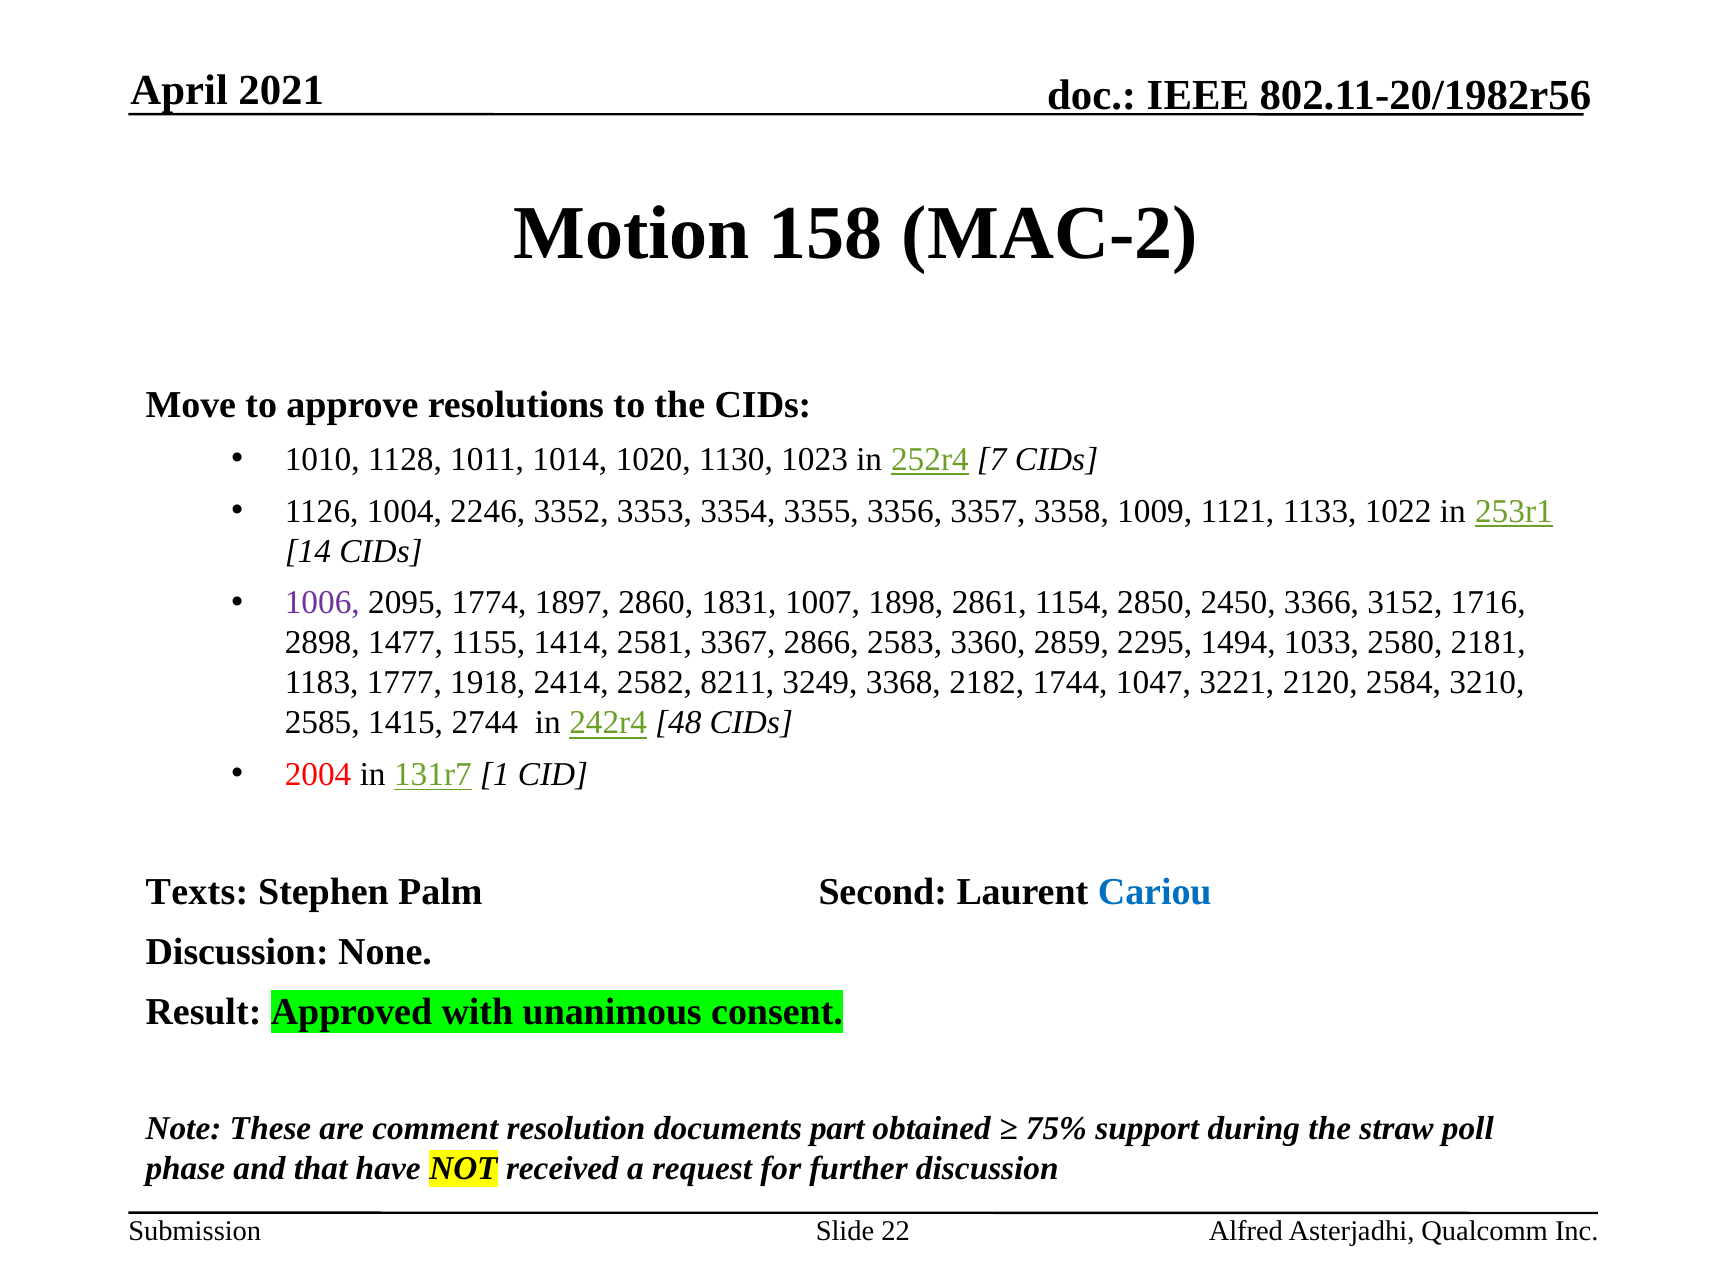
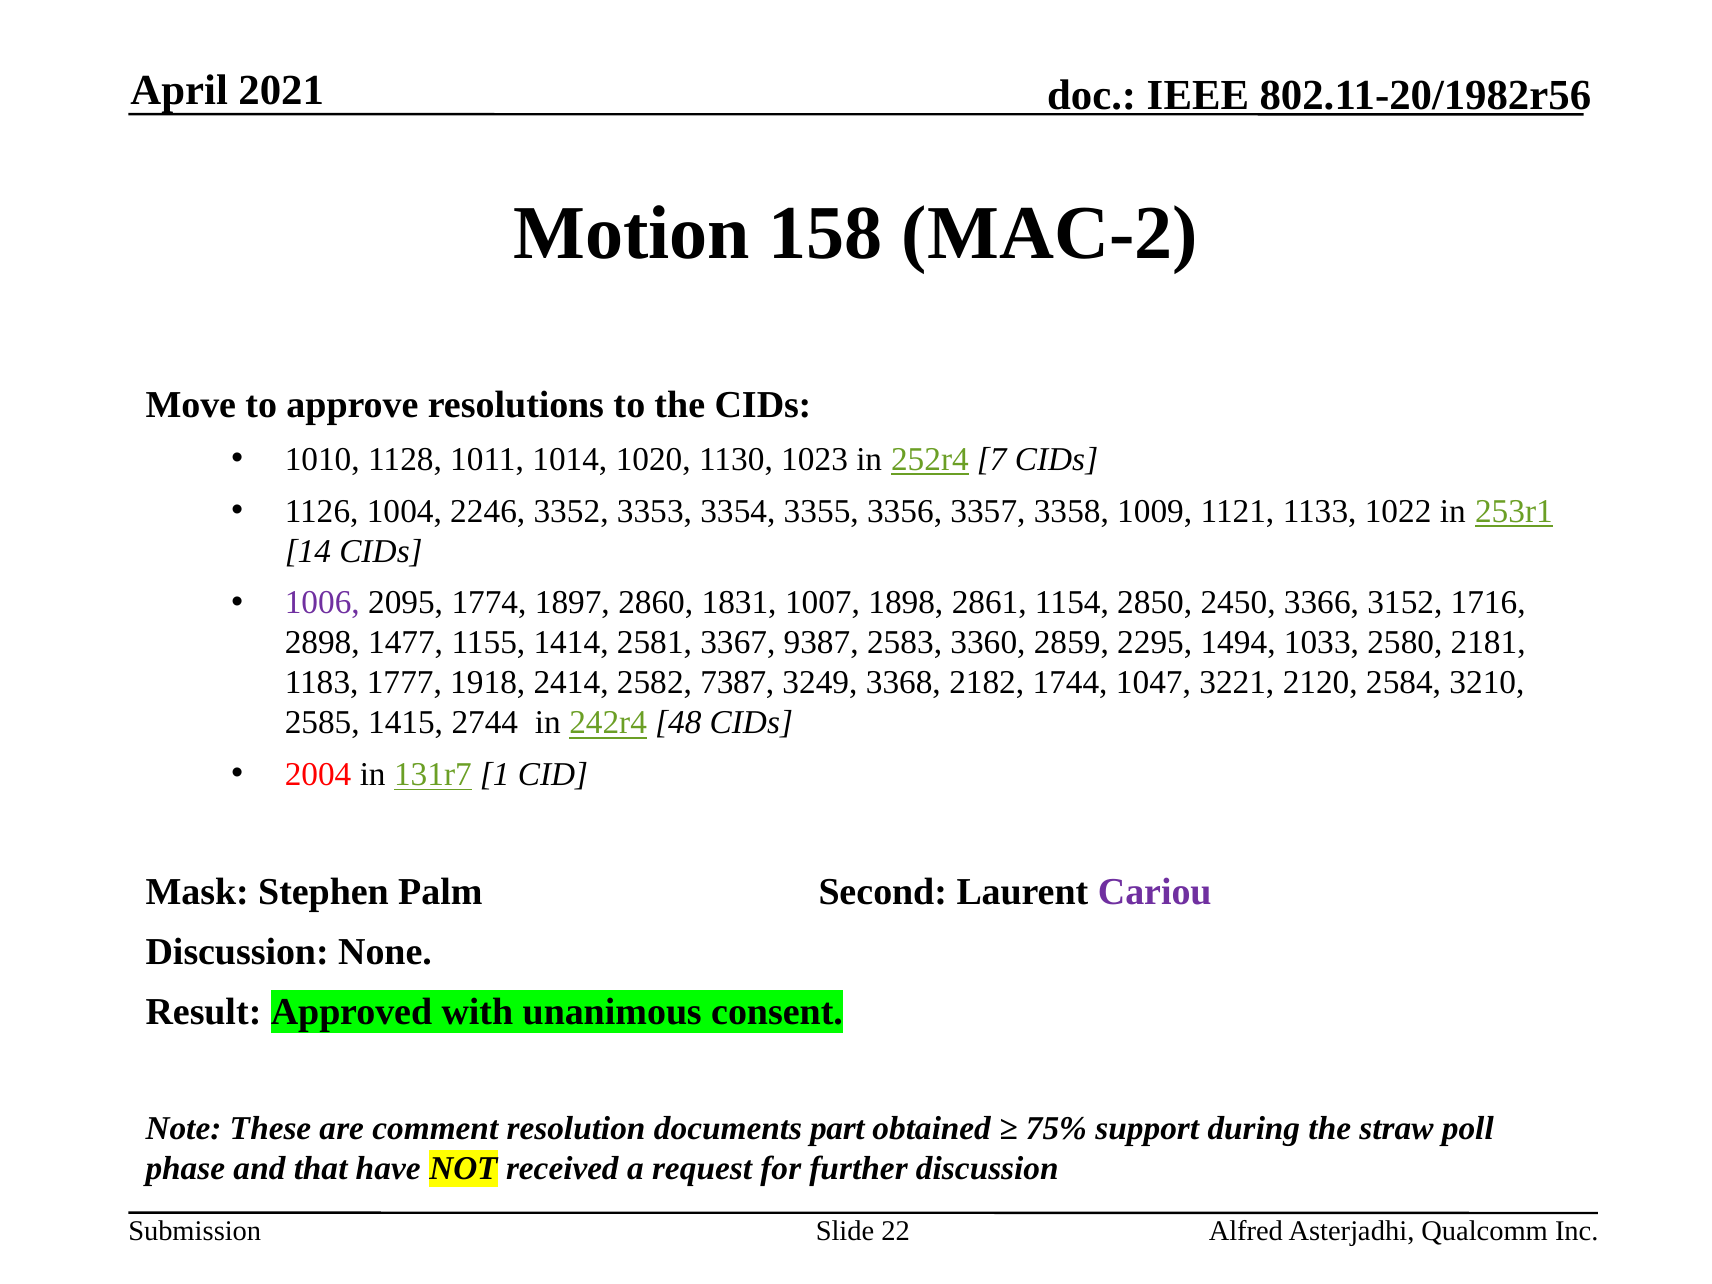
2866: 2866 -> 9387 (821, 643)
8211: 8211 -> 7387 (737, 683)
Texts: Texts -> Mask (197, 892)
Cariou colour: blue -> purple (1155, 892)
